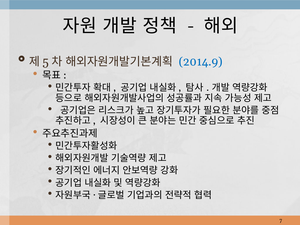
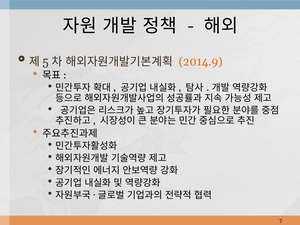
2014.9 colour: blue -> orange (201, 62)
